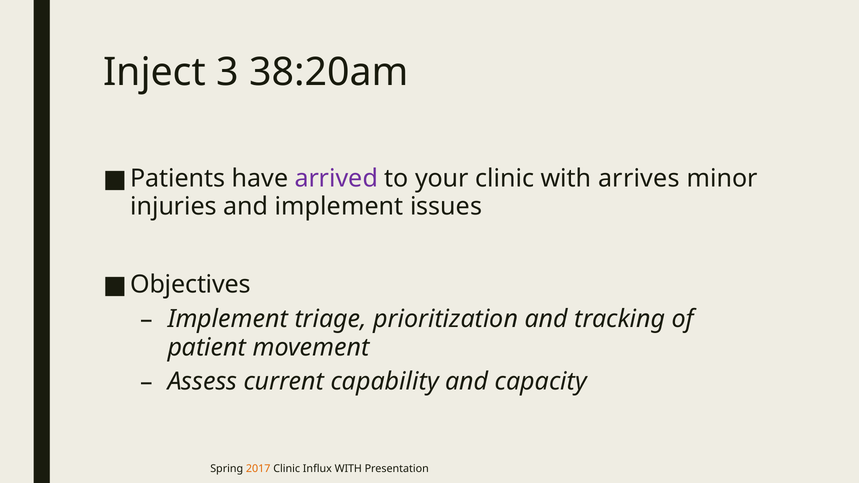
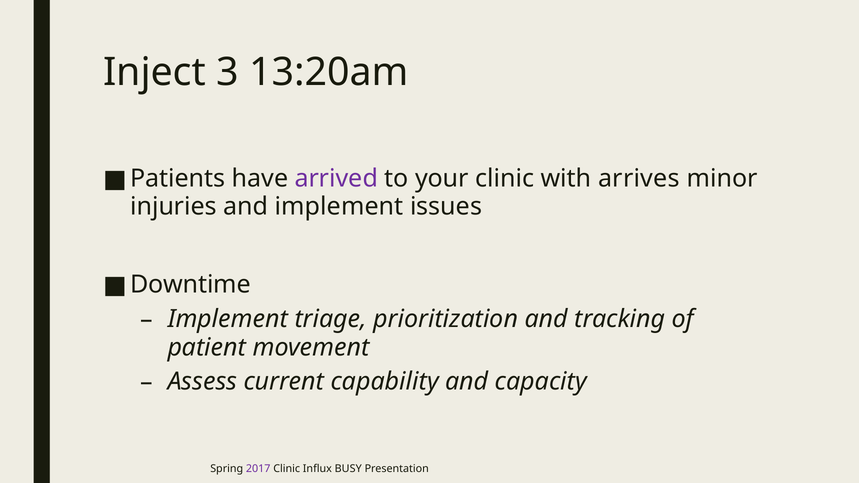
38:20am: 38:20am -> 13:20am (329, 72)
Objectives: Objectives -> Downtime (191, 285)
2017 colour: orange -> purple (258, 469)
Influx WITH: WITH -> BUSY (348, 469)
